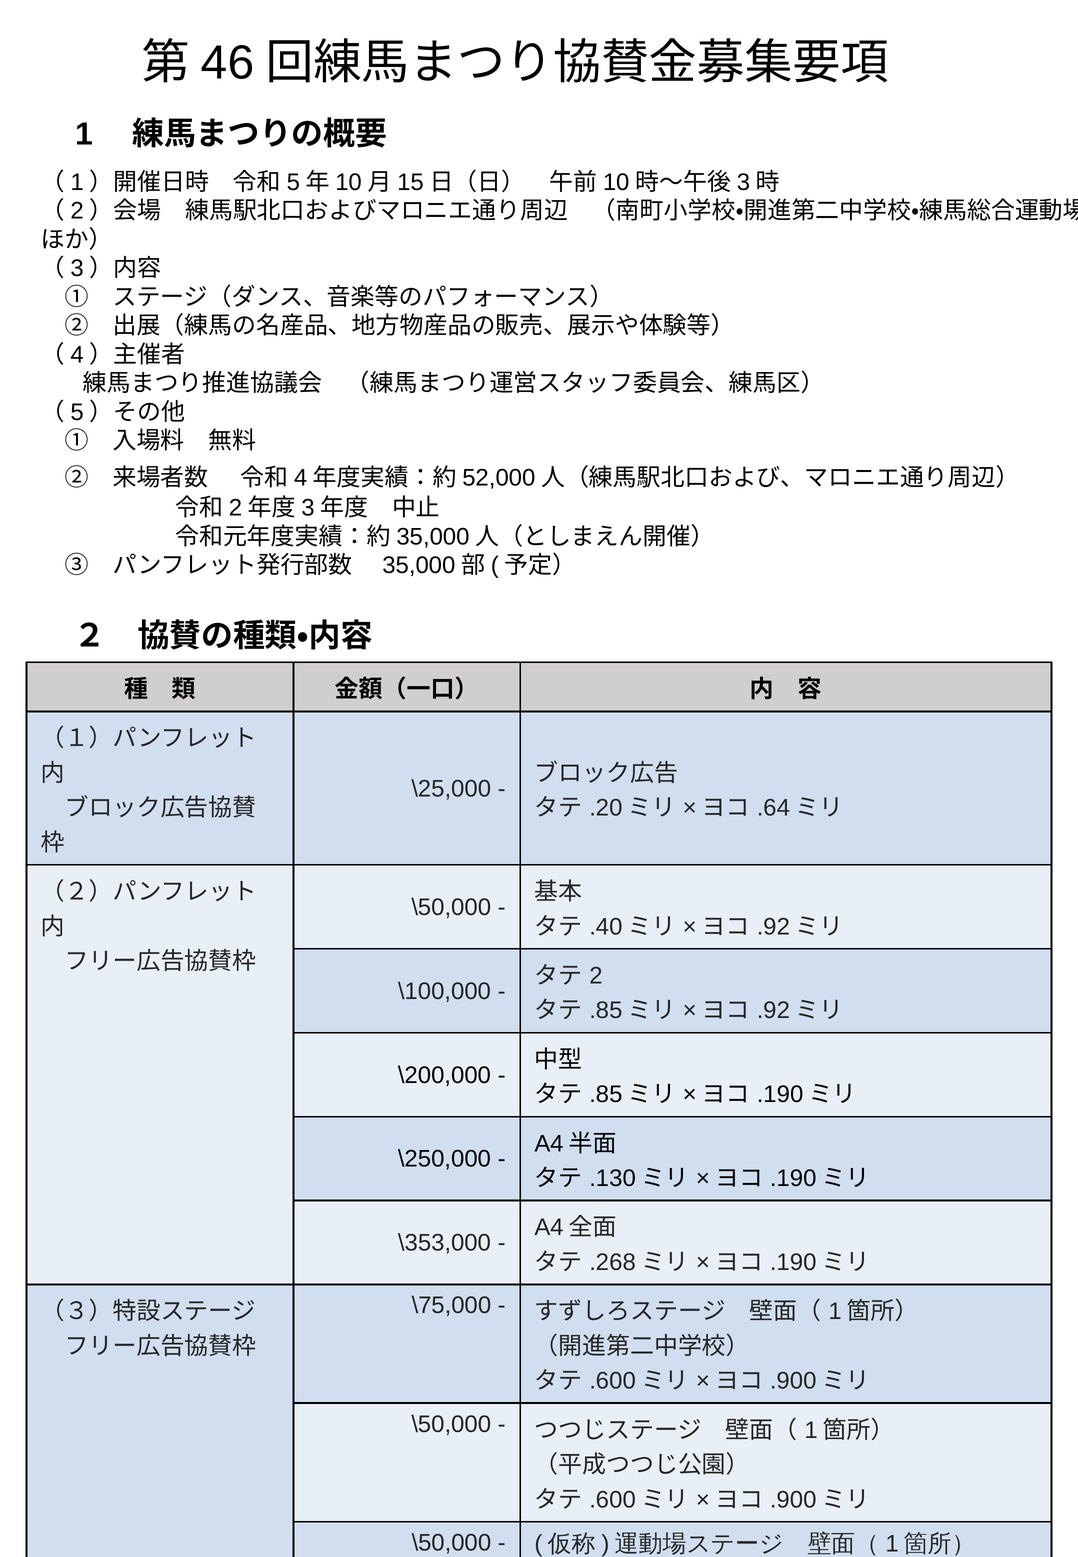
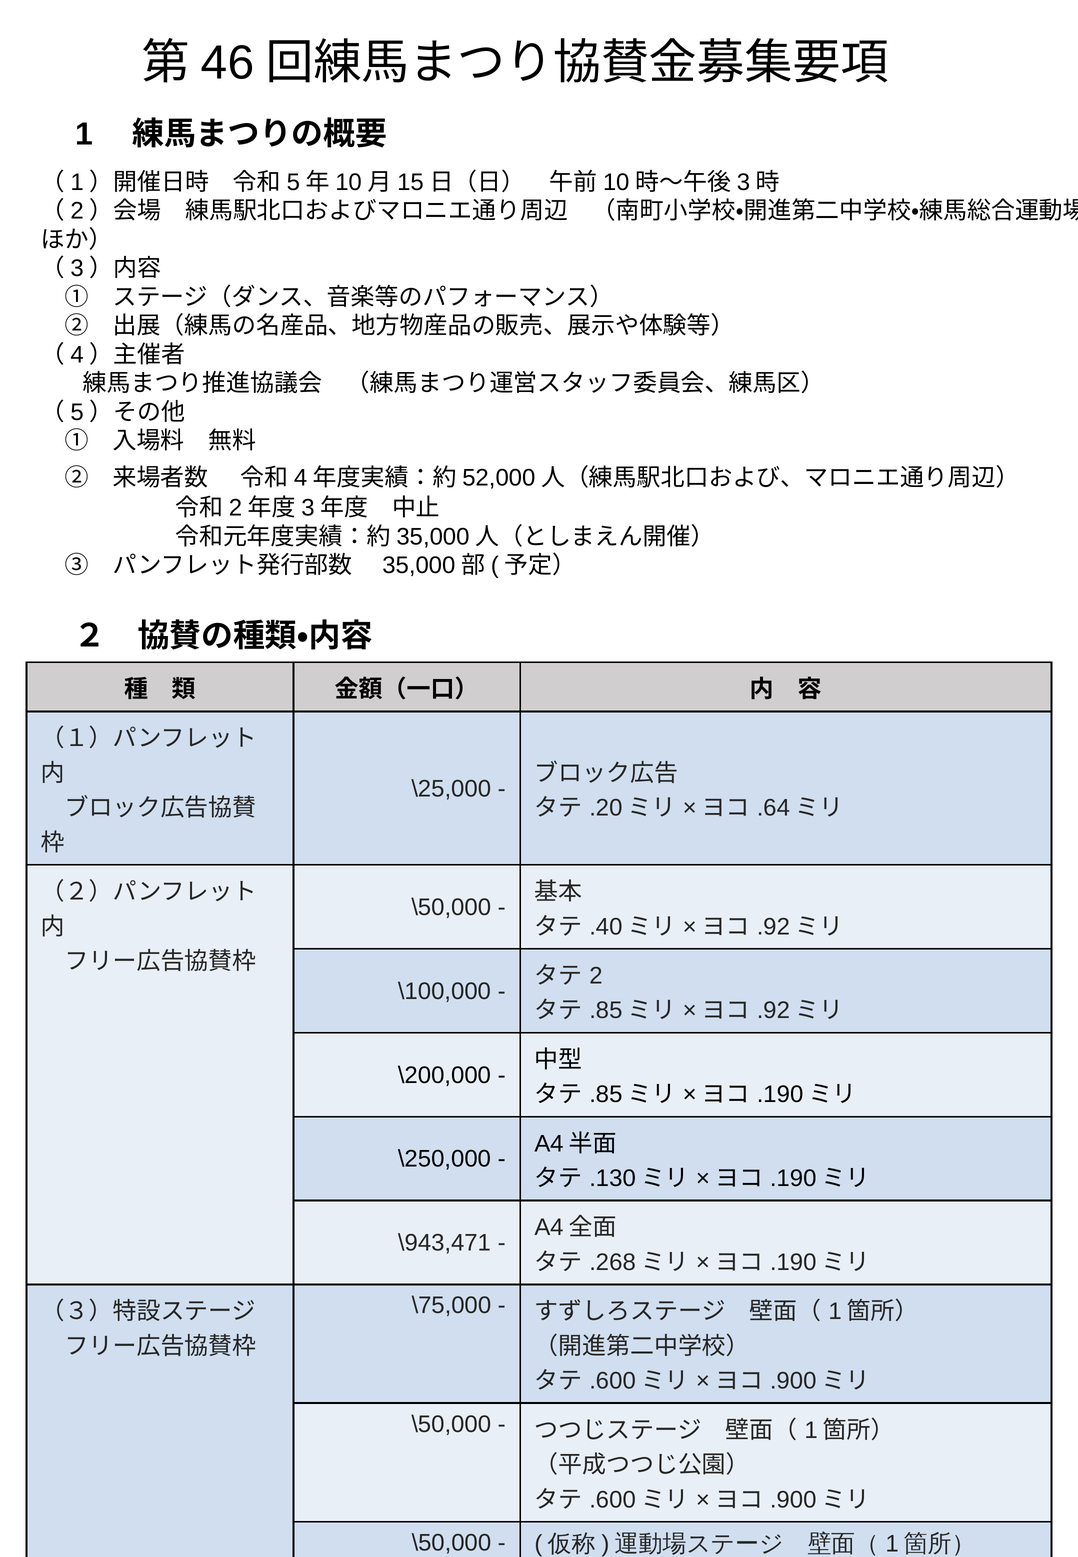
\353,000: \353,000 -> \943,471 (444, 1243)
